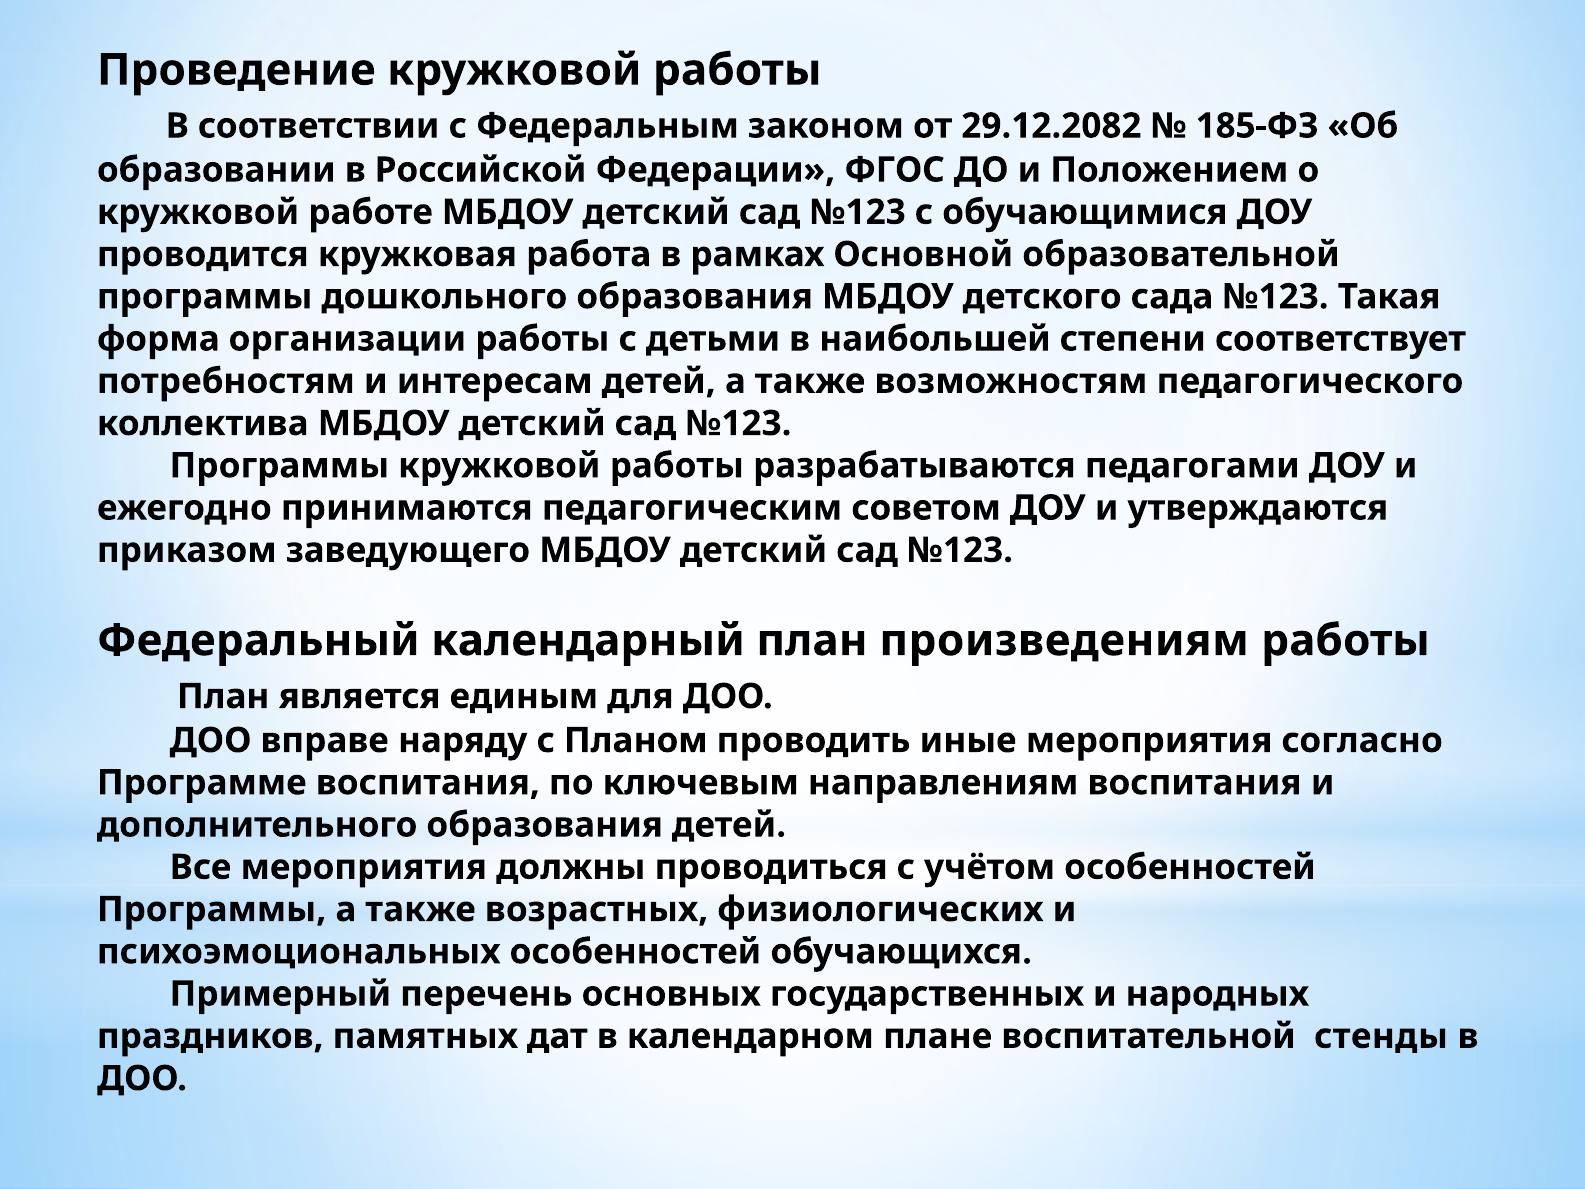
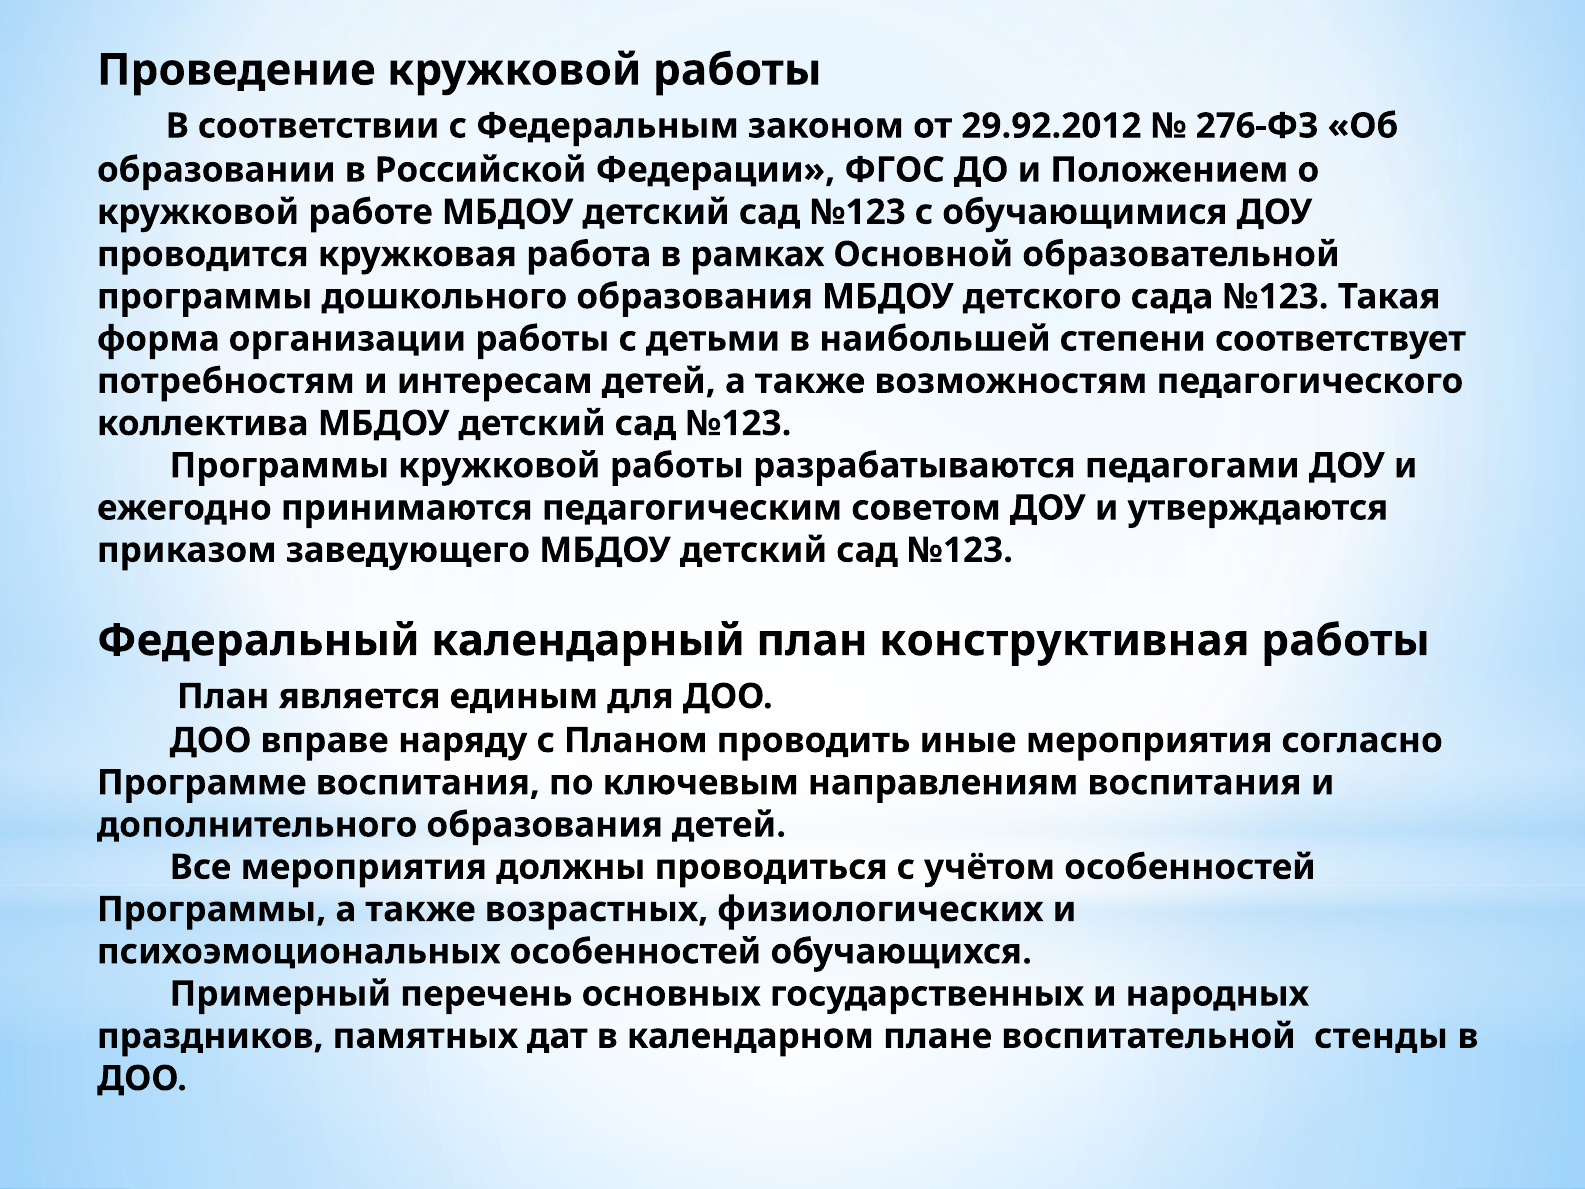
29.12.2082: 29.12.2082 -> 29.92.2012 (1051, 126)
185-ФЗ: 185-ФЗ -> 276-ФЗ (1257, 126)
произведениям: произведениям -> конструктивная (1064, 641)
